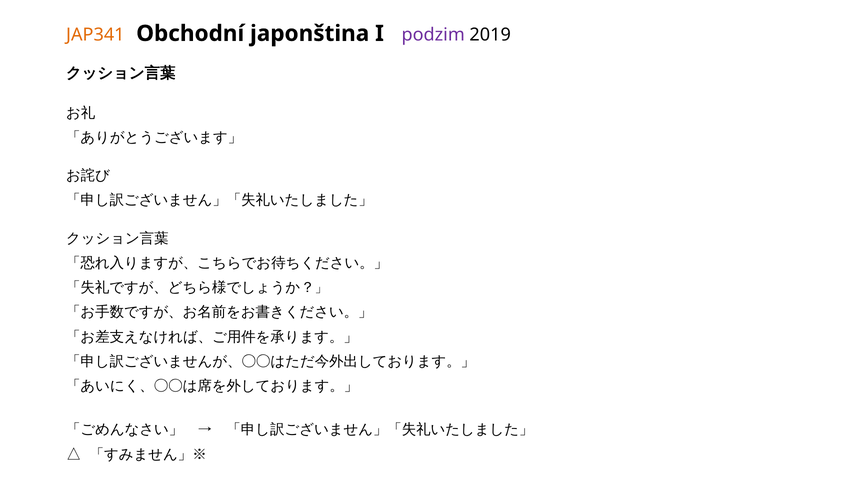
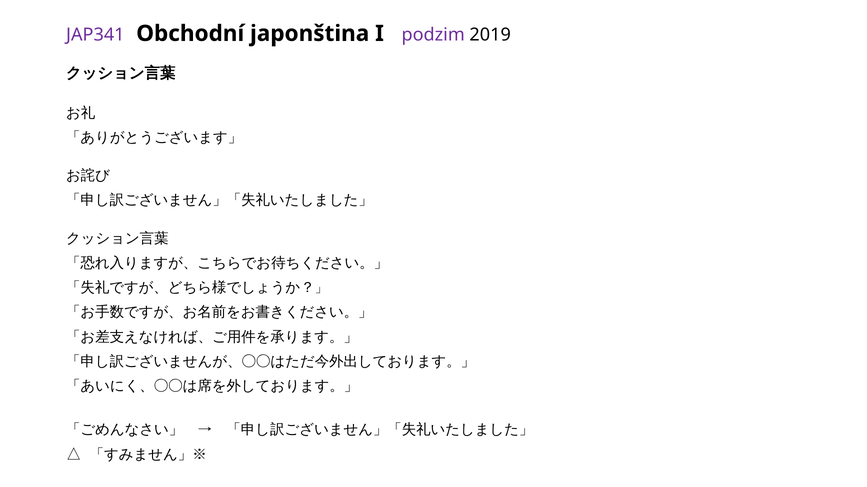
JAP341 colour: orange -> purple (95, 35)
